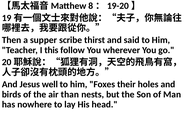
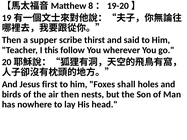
well: well -> first (50, 84)
their: their -> shall (126, 84)
air than: than -> then (70, 95)
